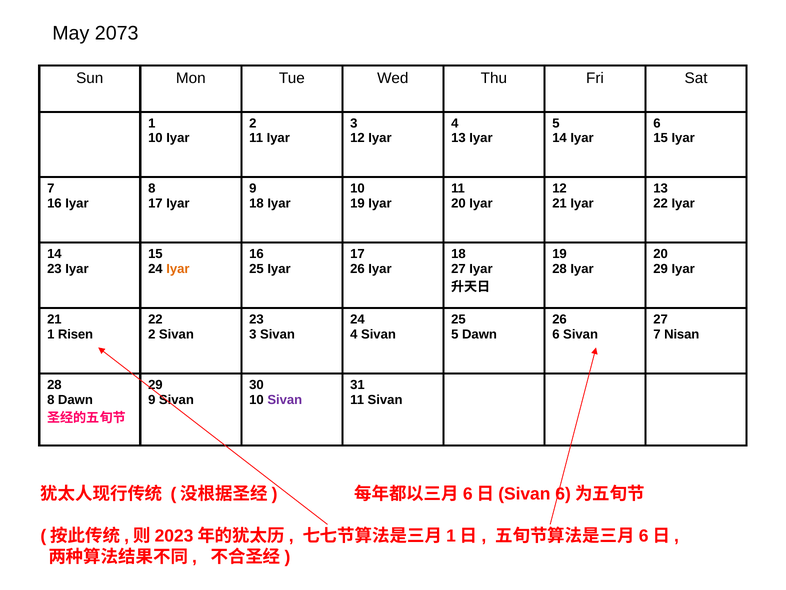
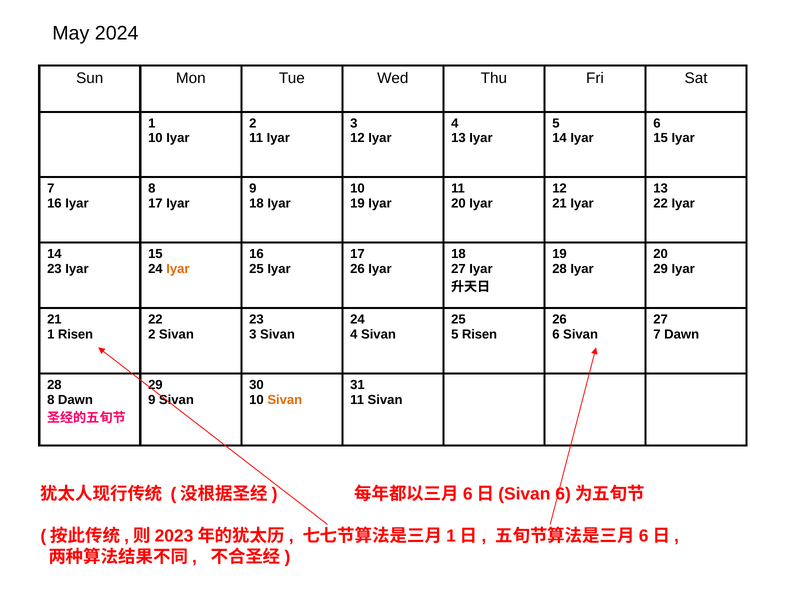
2073: 2073 -> 2024 (117, 33)
5 Dawn: Dawn -> Risen (480, 334)
7 Nisan: Nisan -> Dawn (682, 334)
Sivan colour: purple -> orange (285, 399)
